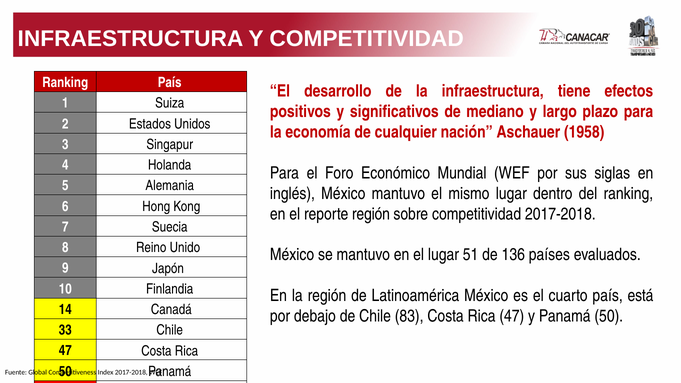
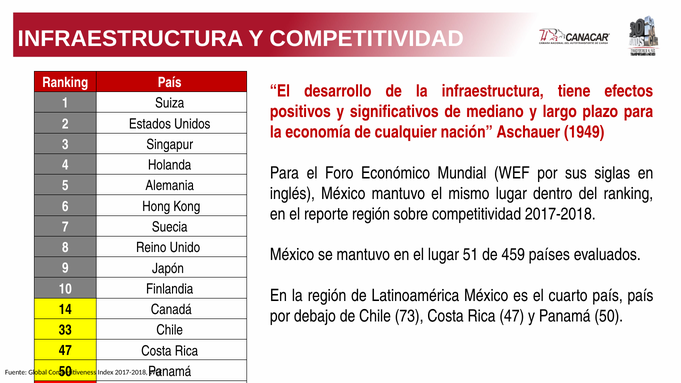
1958: 1958 -> 1949 (584, 132)
136: 136 -> 459 (513, 255)
país está: está -> país (641, 296)
83: 83 -> 73 (409, 316)
